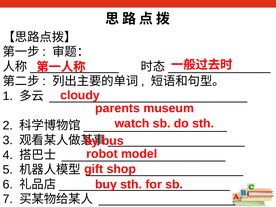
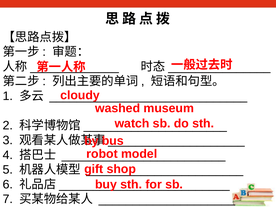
parents: parents -> washed (118, 108)
